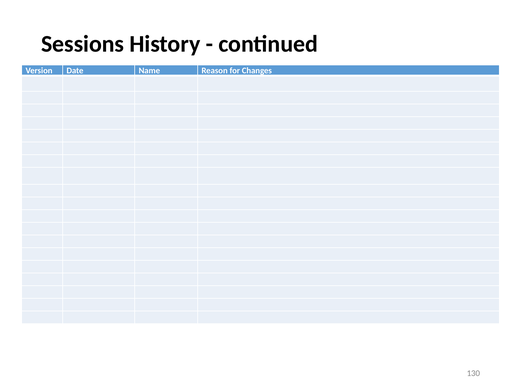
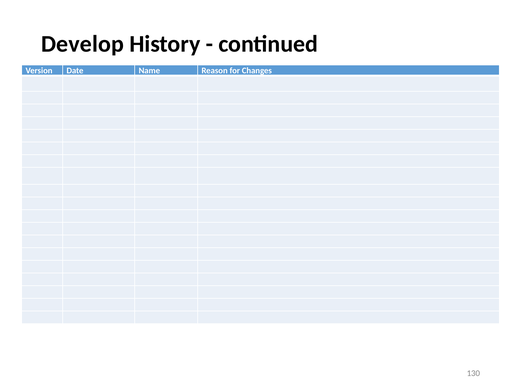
Sessions: Sessions -> Develop (82, 44)
